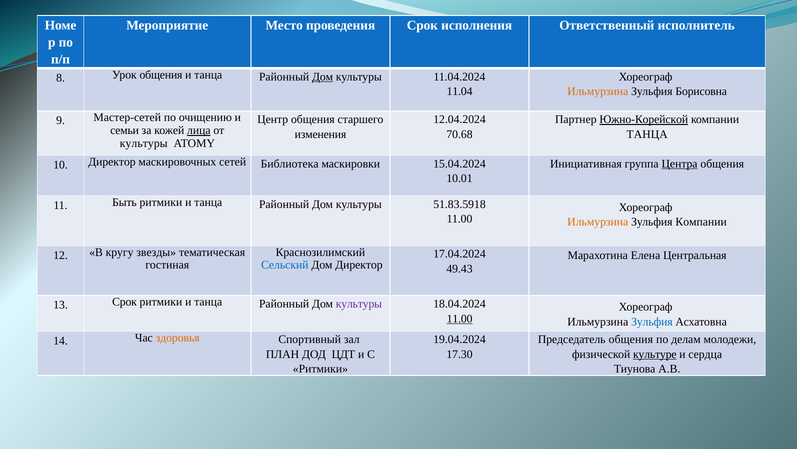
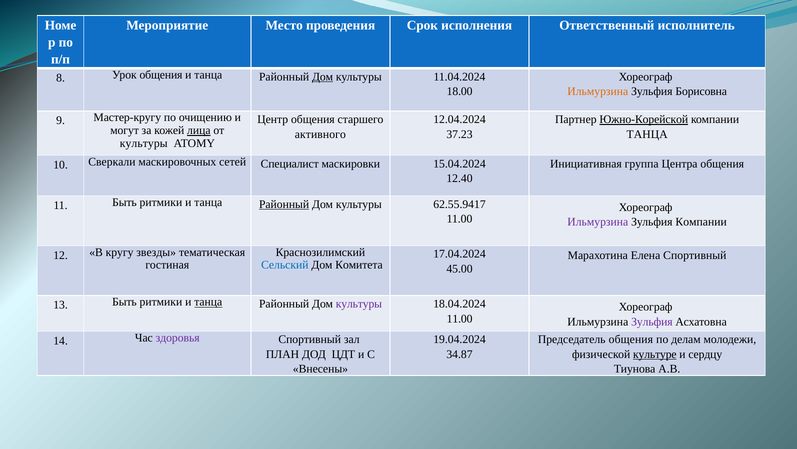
11.04: 11.04 -> 18.00 (460, 91)
Мастер-сетей: Мастер-сетей -> Мастер-кругу (127, 117)
семьи: семьи -> могут (125, 130)
изменения: изменения -> активного (320, 134)
70.68: 70.68 -> 37.23 (459, 134)
Центра underline: present -> none (680, 164)
10 Директор: Директор -> Сверкали (112, 162)
Библиотека: Библиотека -> Специалист (290, 164)
10.01: 10.01 -> 12.40 (459, 178)
Районный underline: none -> present (284, 204)
51.83.5918: 51.83.5918 -> 62.55.9417 (460, 204)
Ильмурзина colour: orange -> purple (598, 222)
Елена Центральная: Центральная -> Спортивный (695, 255)
Дом Директор: Директор -> Комитета (359, 265)
49.43: 49.43 -> 45.00 (459, 268)
13 Срок: Срок -> Быть (125, 302)
танца underline: none -> present (208, 302)
11.00 underline: present -> none (460, 318)
Зульфия colour: blue -> purple (652, 321)
здоровья colour: orange -> purple (178, 337)
17.30: 17.30 -> 34.87 (459, 354)
сердца: сердца -> сердцу (705, 354)
Ритмики: Ритмики -> Внесены (320, 369)
